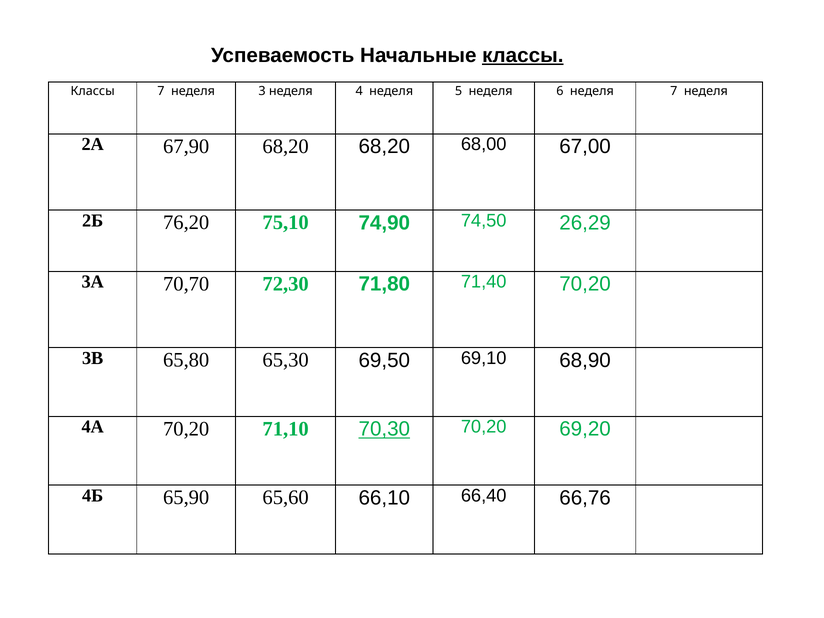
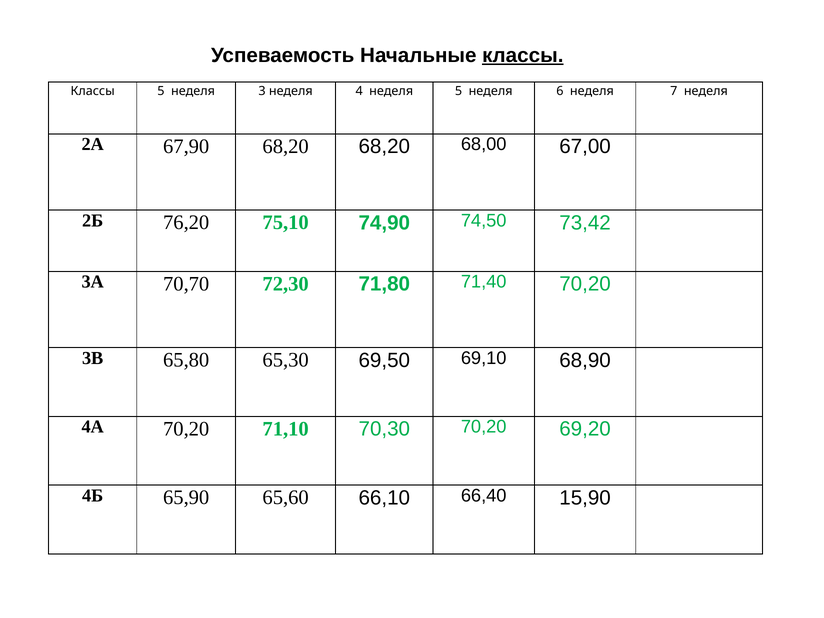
Классы 7: 7 -> 5 (161, 91)
26,29: 26,29 -> 73,42 (585, 223)
70,30 underline: present -> none (384, 429)
66,76: 66,76 -> 15,90 (585, 498)
